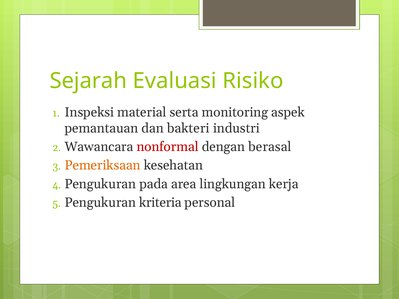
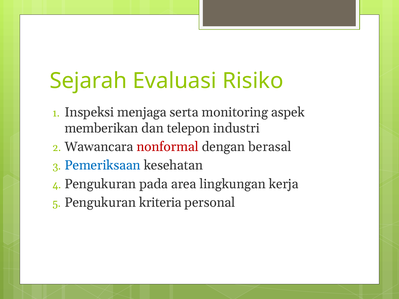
material: material -> menjaga (142, 112)
pemantauan: pemantauan -> memberikan (101, 128)
bakteri: bakteri -> telepon (188, 128)
Pemeriksaan colour: orange -> blue (103, 165)
